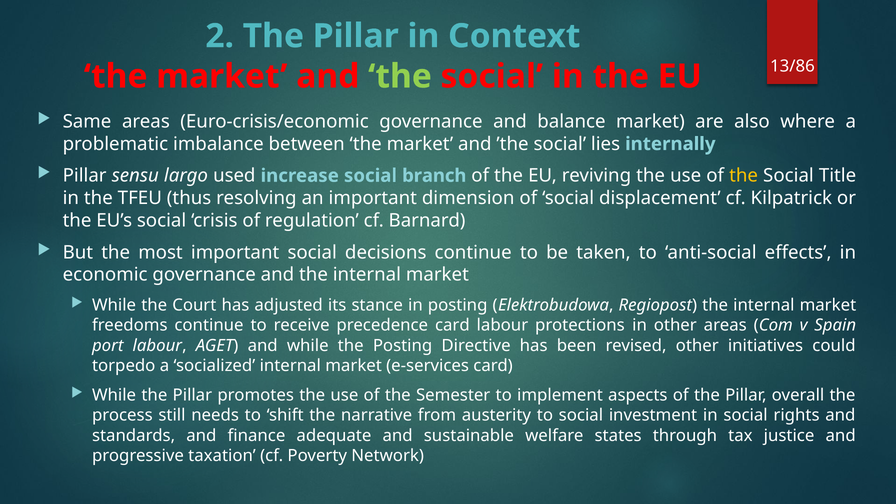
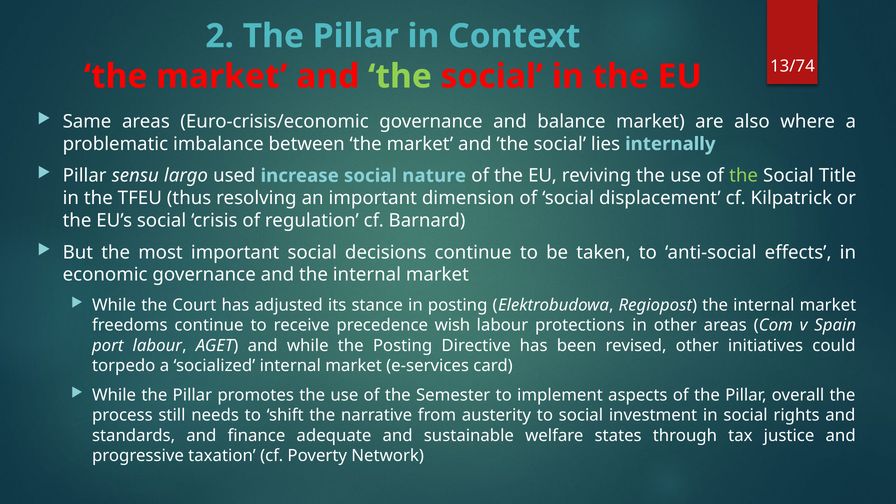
13/86: 13/86 -> 13/74 (792, 66)
branch: branch -> nature (434, 176)
the colour: yellow -> light green (744, 176)
precedence card: card -> wish (452, 325)
